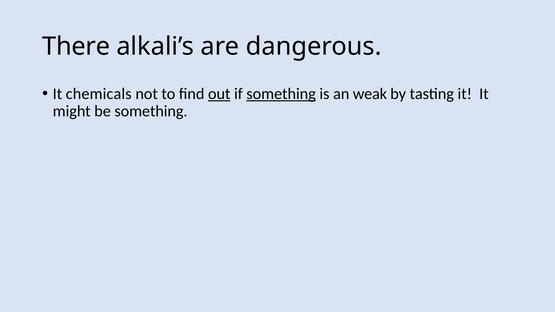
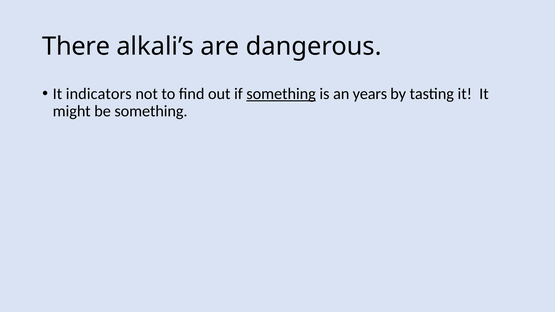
chemicals: chemicals -> indicators (99, 94)
out underline: present -> none (219, 94)
weak: weak -> years (370, 94)
